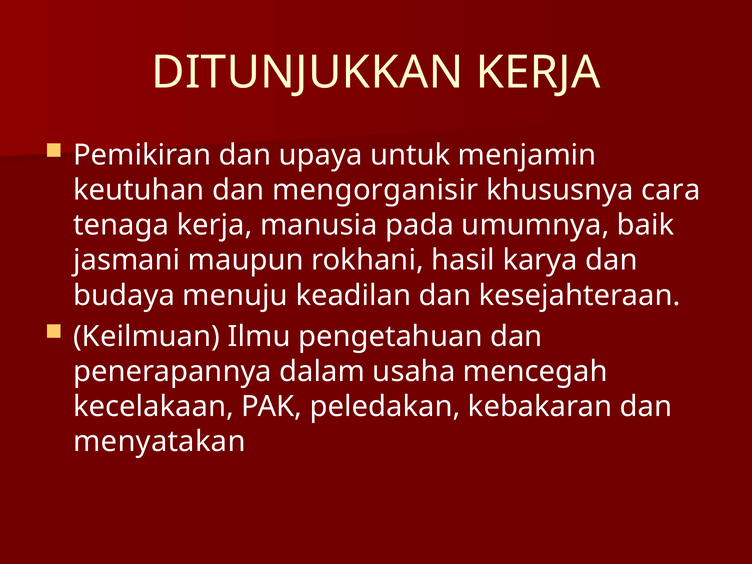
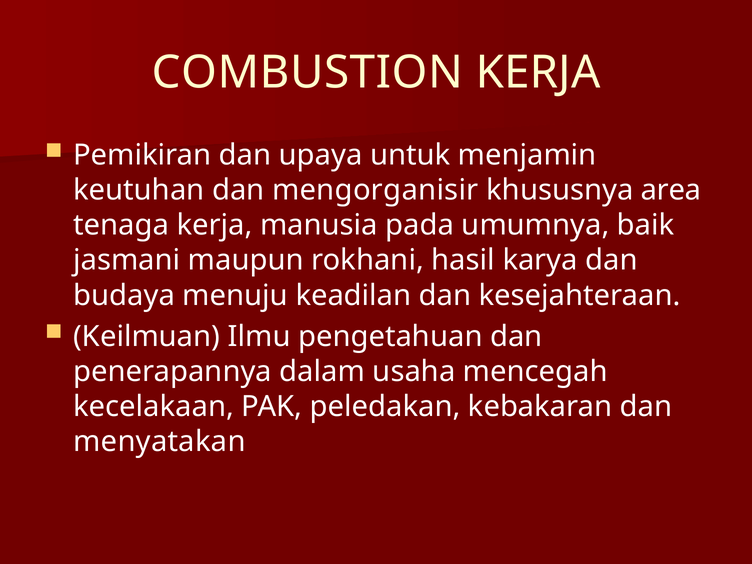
DITUNJUKKAN: DITUNJUKKAN -> COMBUSTION (307, 73)
cara: cara -> area (671, 190)
